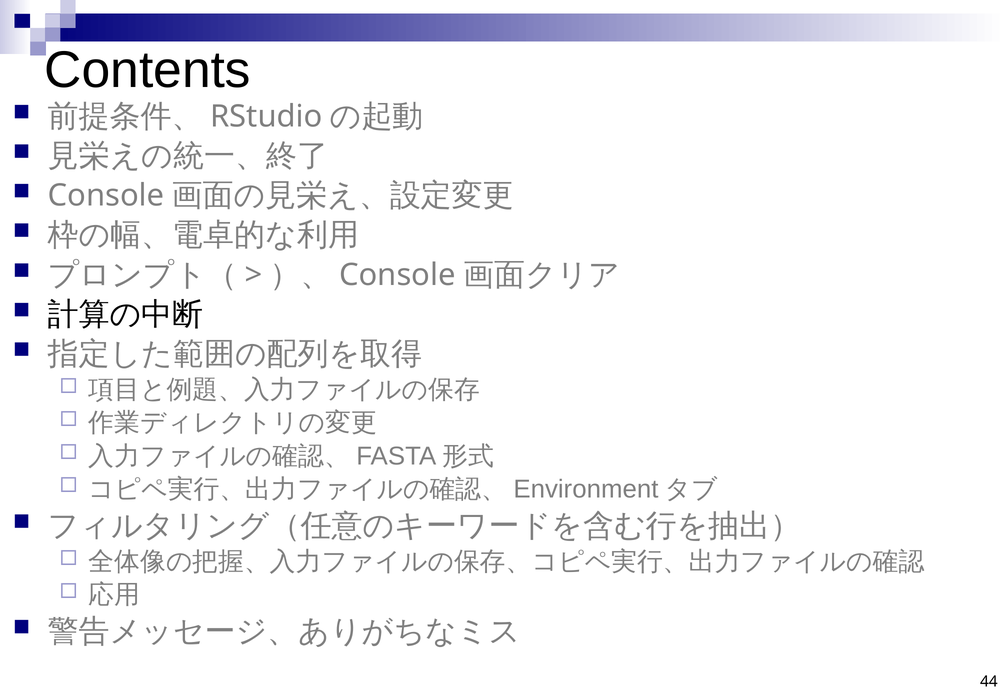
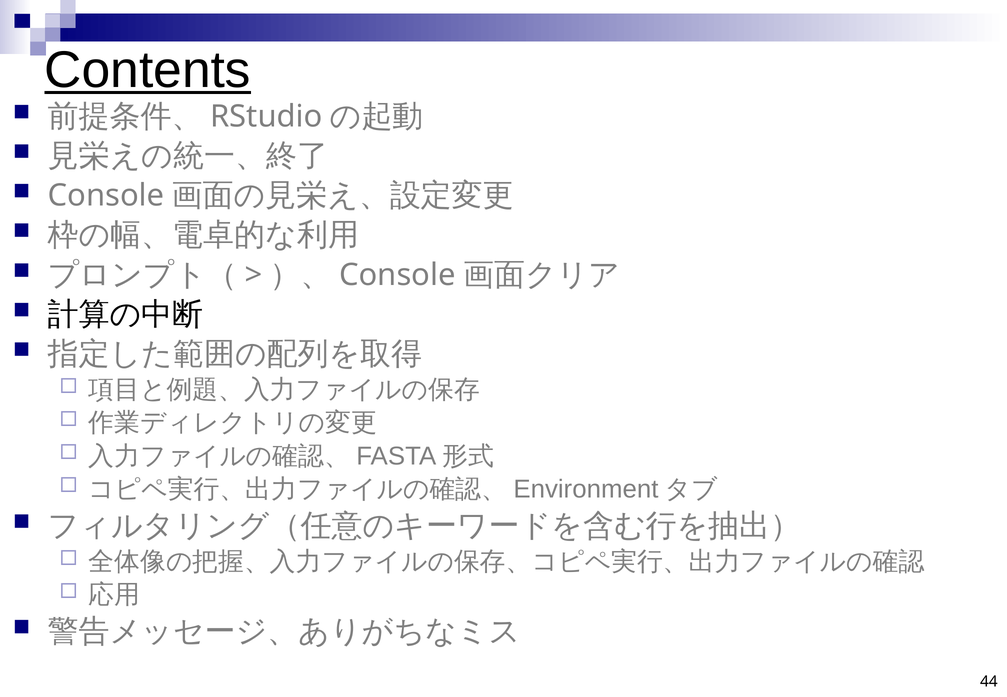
Contents underline: none -> present (148, 70)
